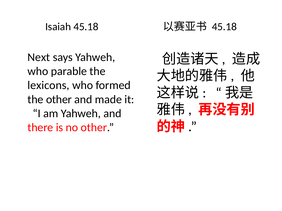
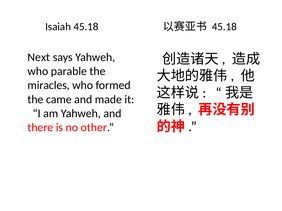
lexicons: lexicons -> miracles (49, 85)
the other: other -> came (59, 100)
